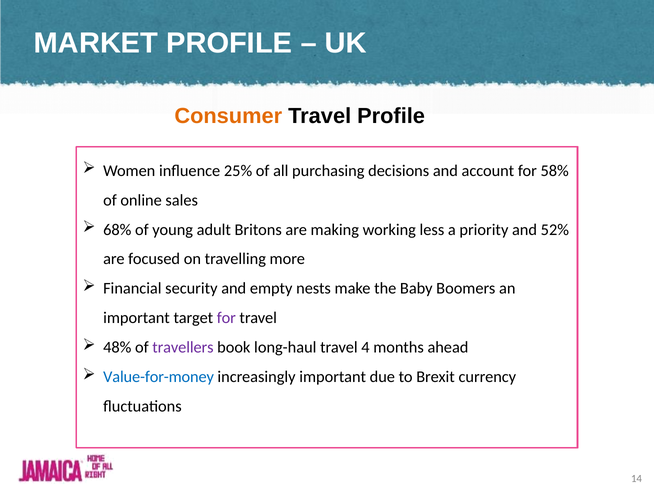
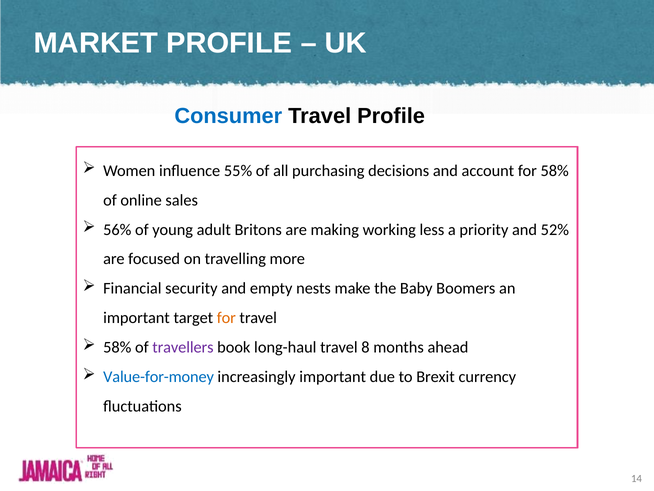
Consumer colour: orange -> blue (228, 116)
25%: 25% -> 55% (238, 171)
68%: 68% -> 56% (117, 229)
for colour: purple -> orange (226, 318)
48%: 48% -> 58% (117, 347)
4: 4 -> 8 (365, 347)
